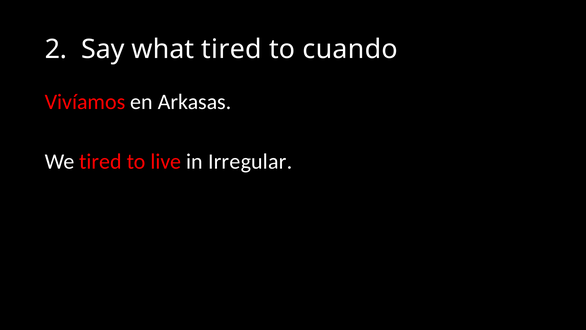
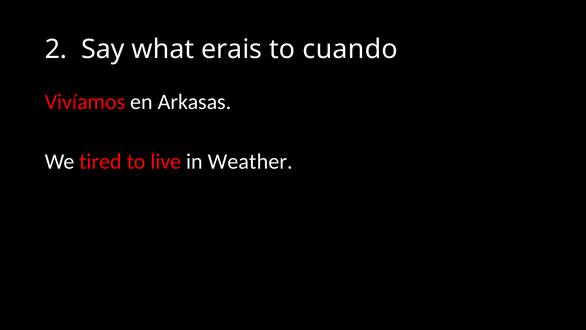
what tired: tired -> erais (232, 49)
Irregular: Irregular -> Weather (250, 161)
